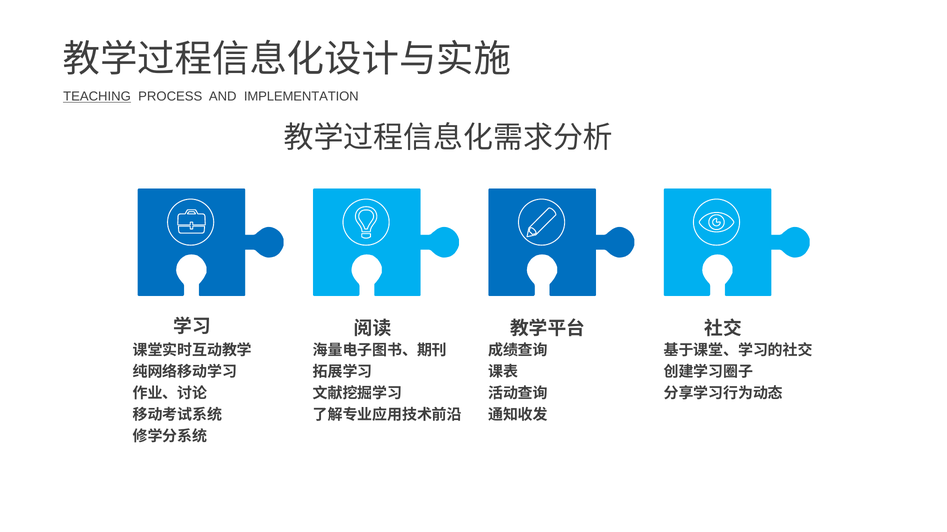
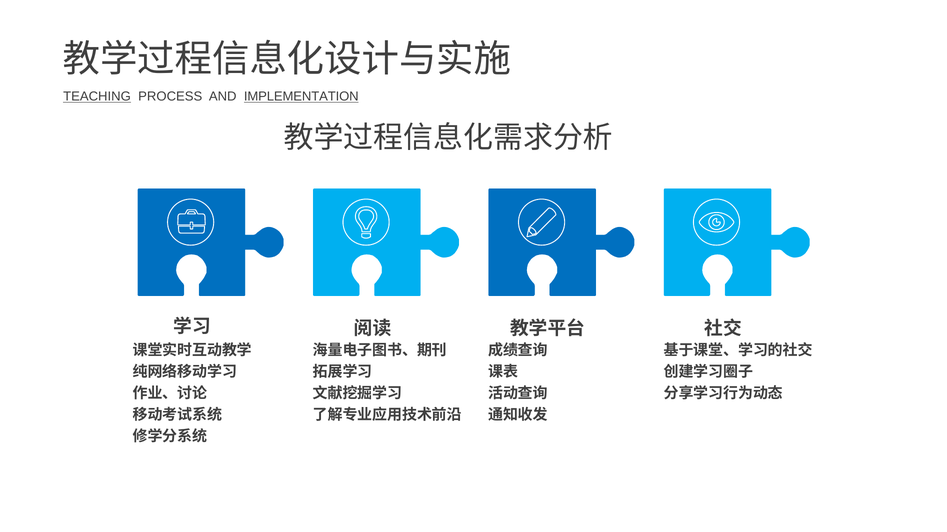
IMPLEMENTATION underline: none -> present (301, 97)
